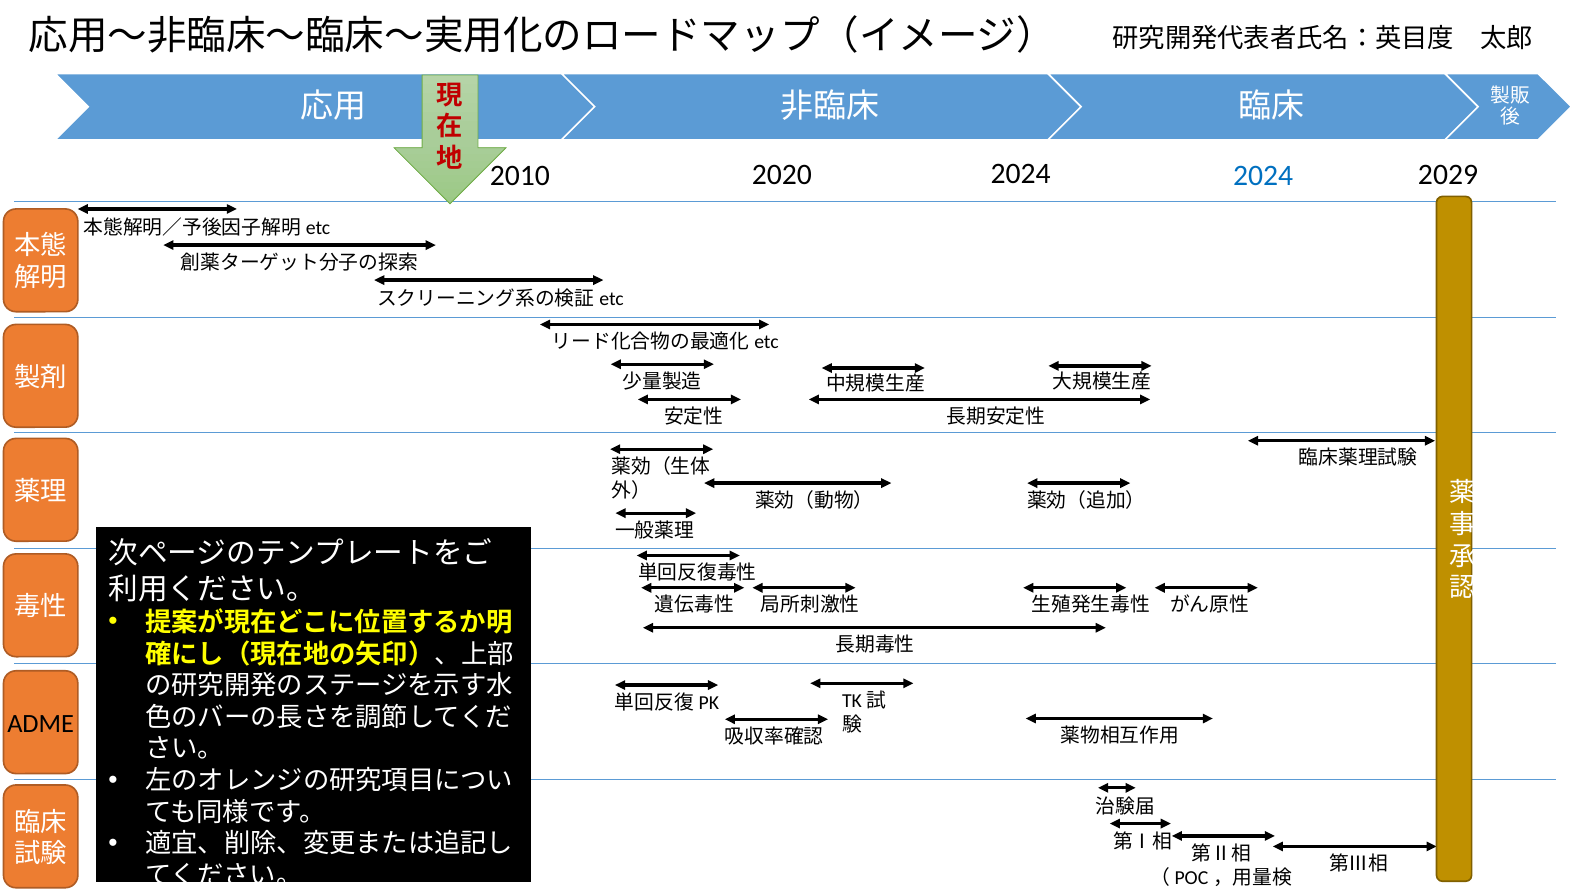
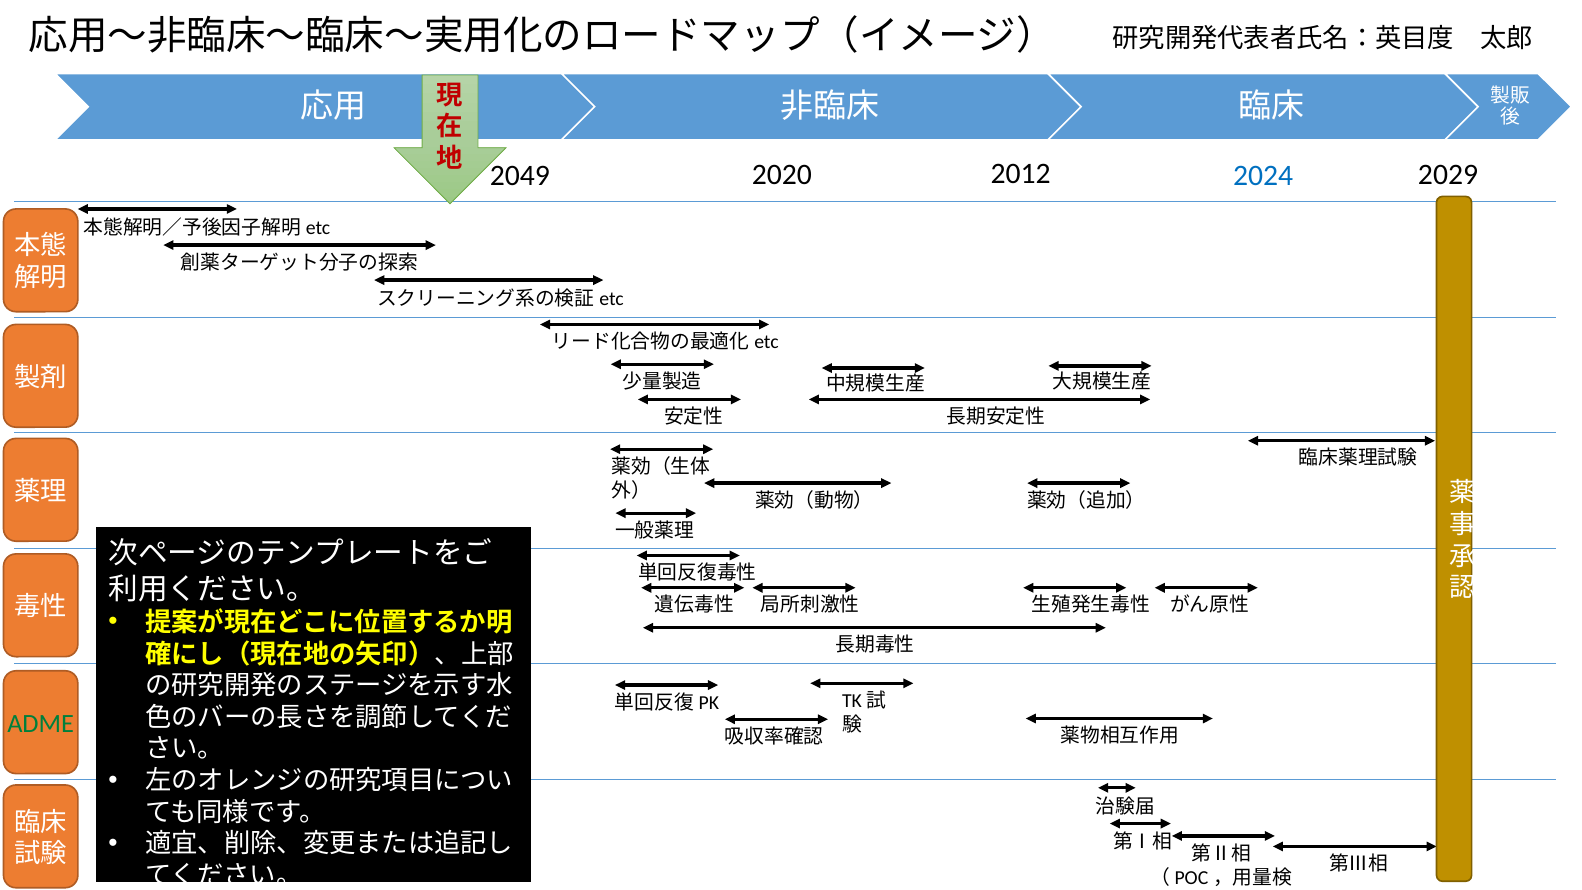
2024: 2024 -> 2012 (1021, 174)
2010: 2010 -> 2049 (520, 176)
ADME colour: black -> green (41, 724)
